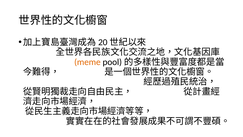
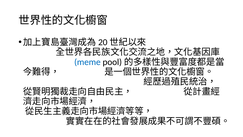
meme colour: orange -> blue (87, 62)
